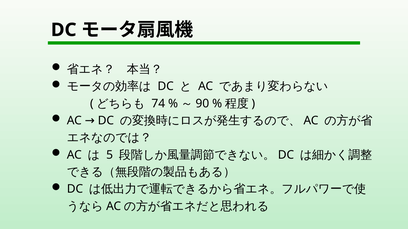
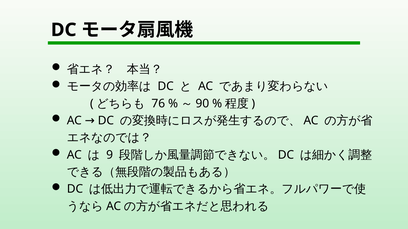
74: 74 -> 76 (158, 104)
5: 5 -> 9 (110, 155)
